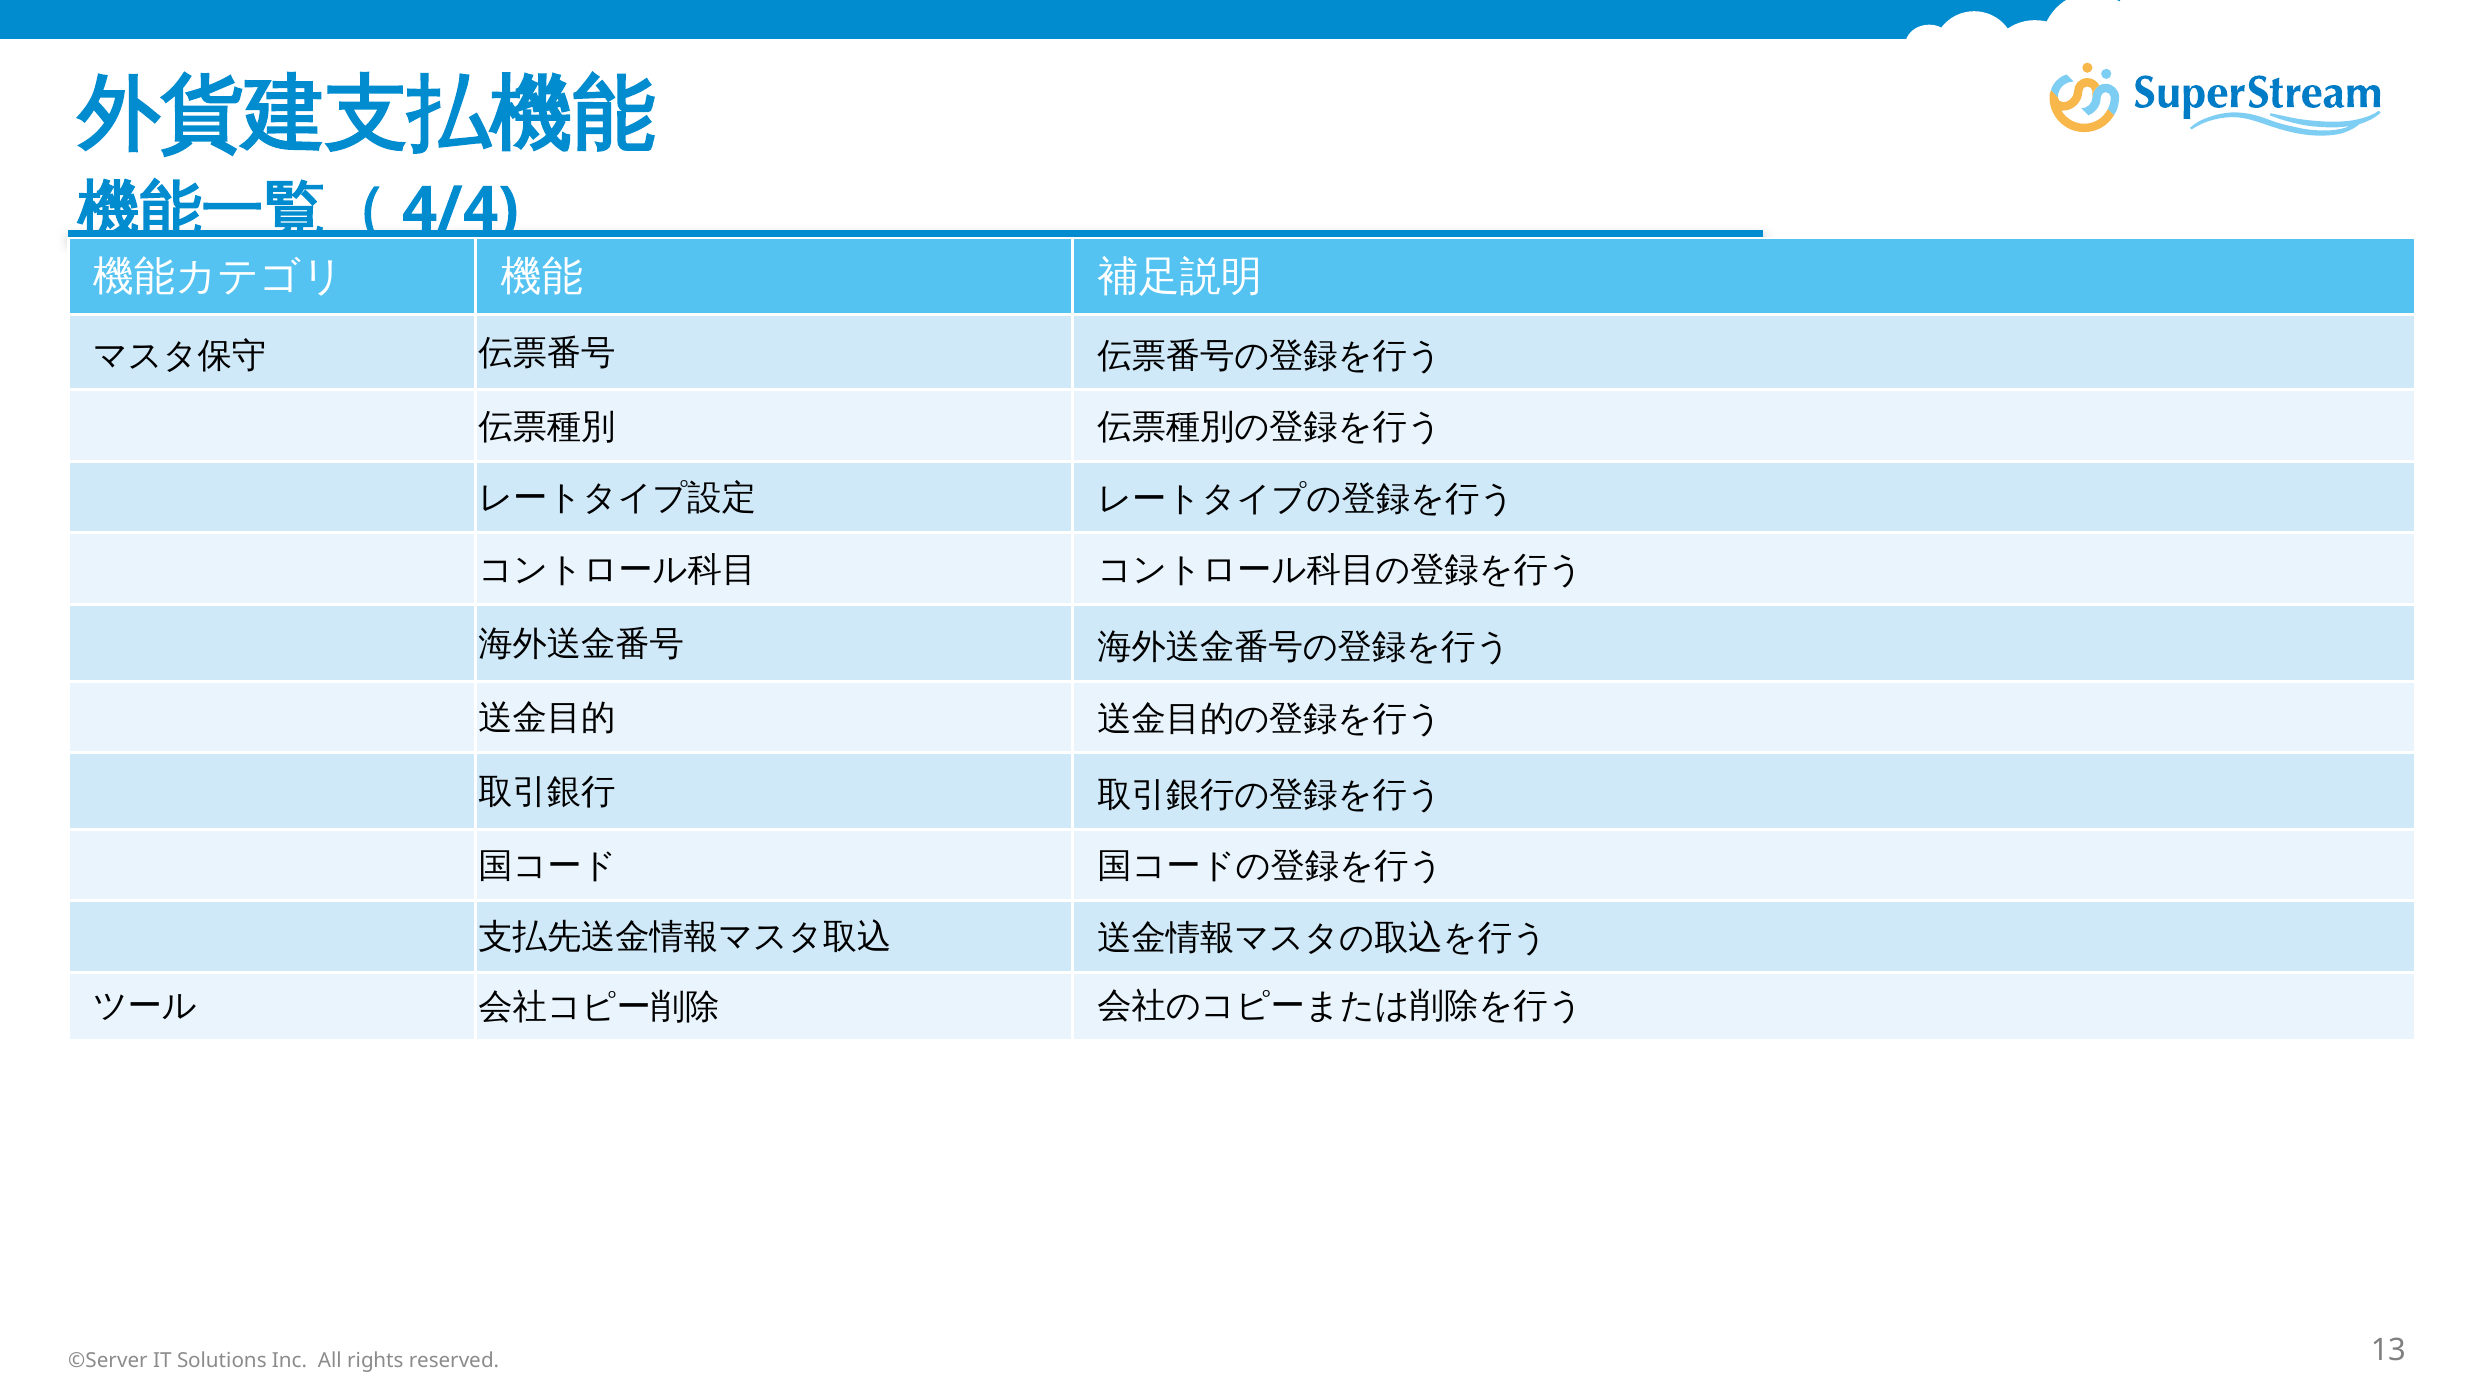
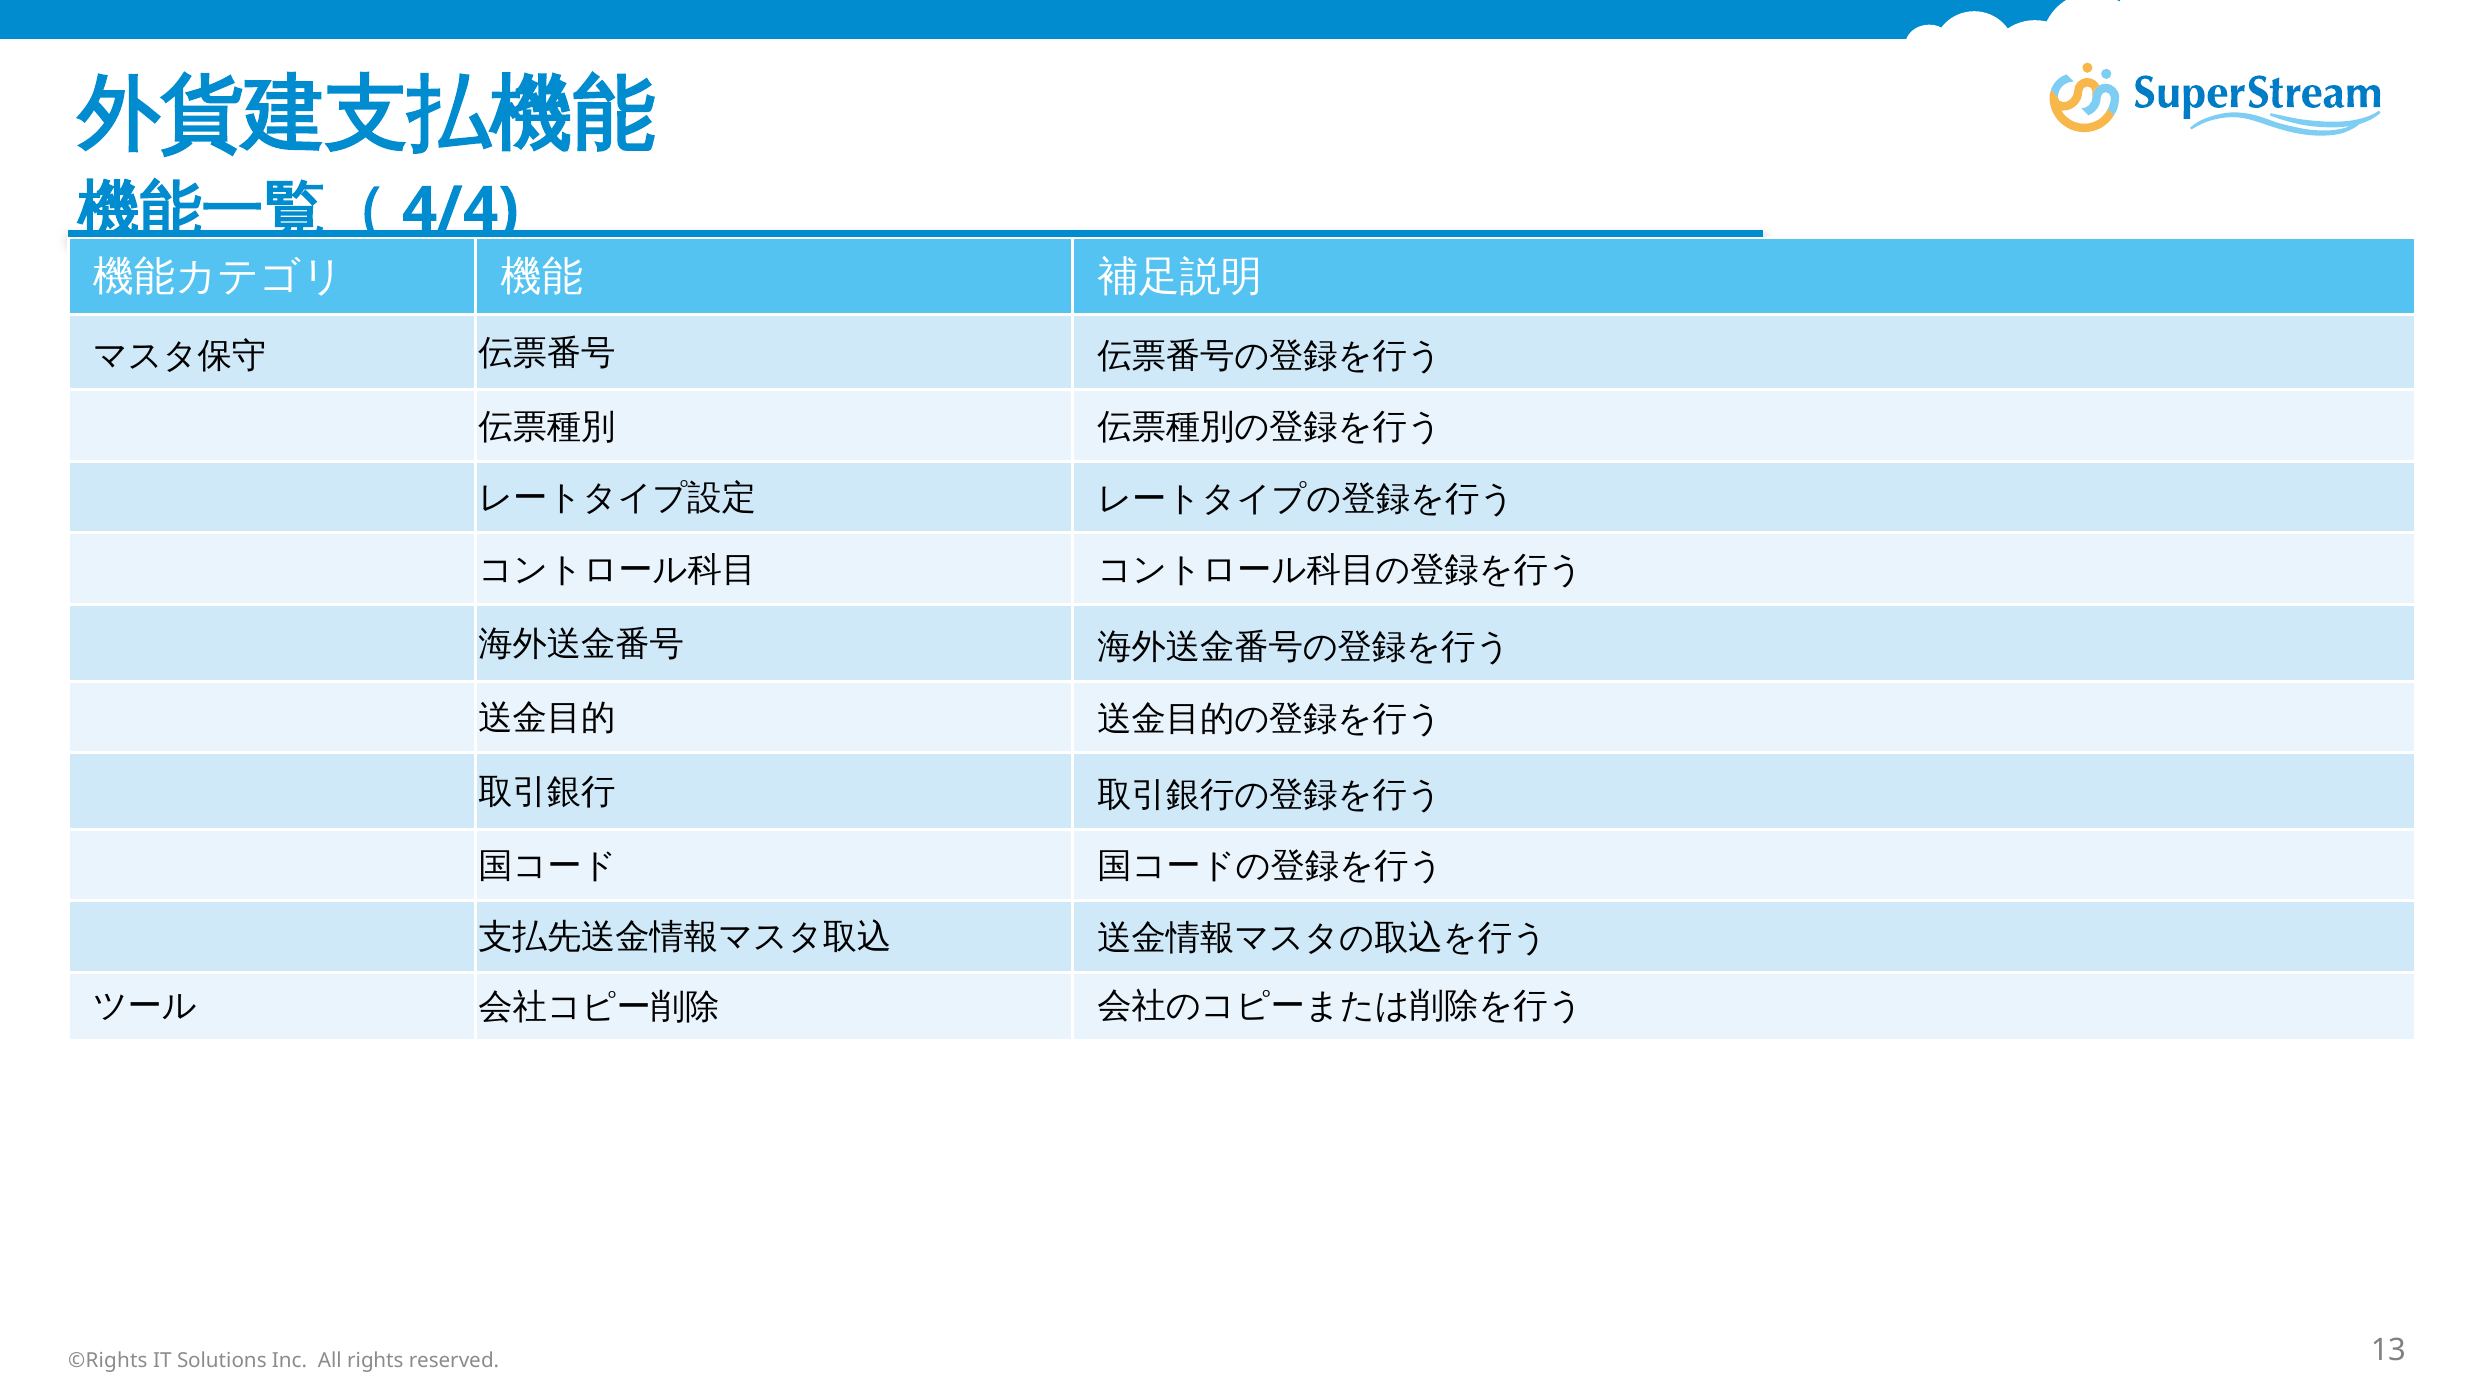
©Server: ©Server -> ©Rights (108, 1360)
